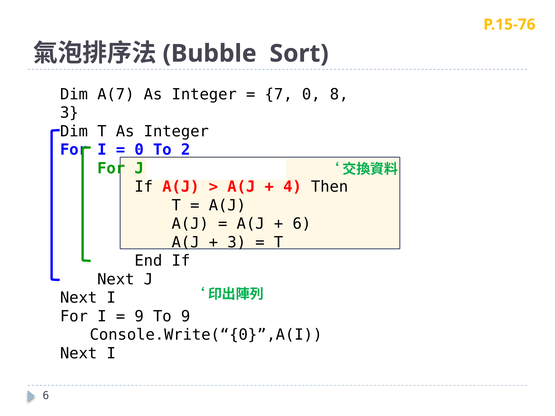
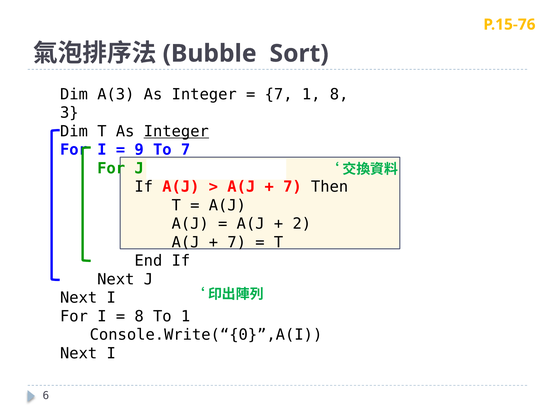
A(7: A(7 -> A(3 (116, 94)
7 0: 0 -> 1 (311, 94)
Integer underline: none -> present (176, 131)
0: 0 -> 9 (139, 150)
To 2: 2 -> 7 (186, 150)
4: 4 -> 7 (292, 187)
6: 6 -> 2 (302, 224)
3: 3 -> 7 (237, 242)
9: 9 -> 8 (139, 317)
To 9: 9 -> 1 (186, 317)
